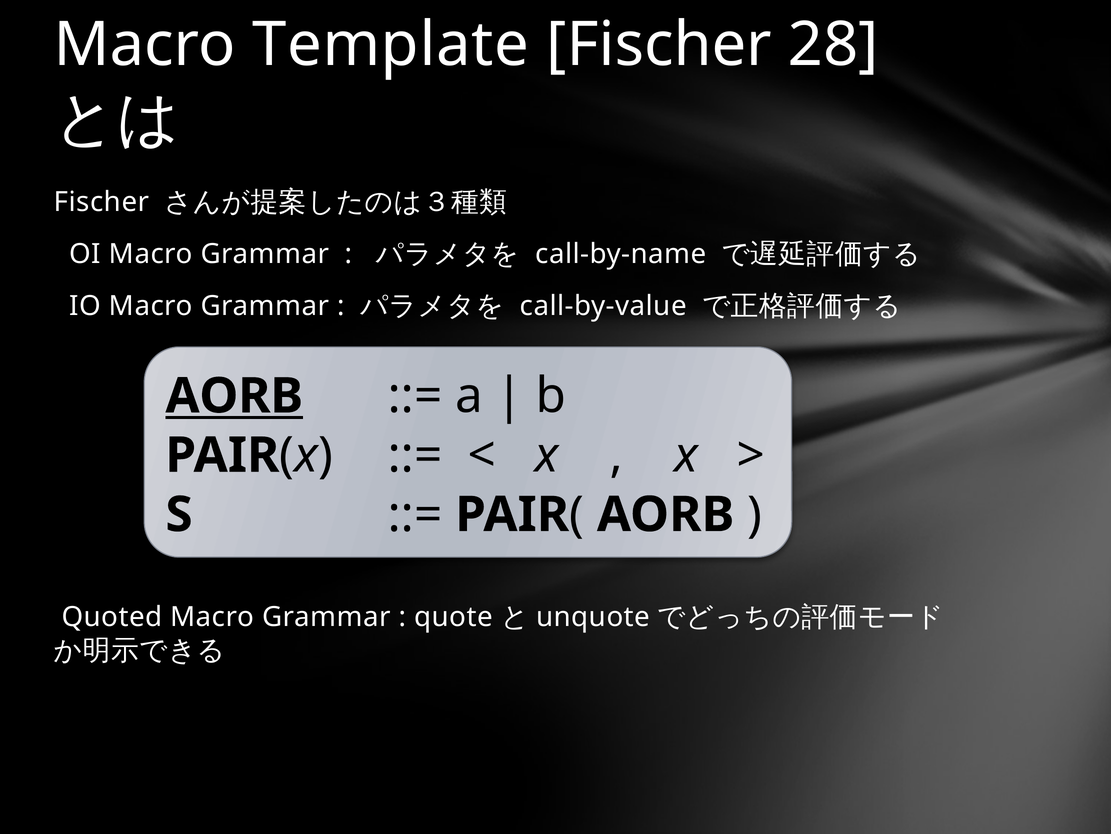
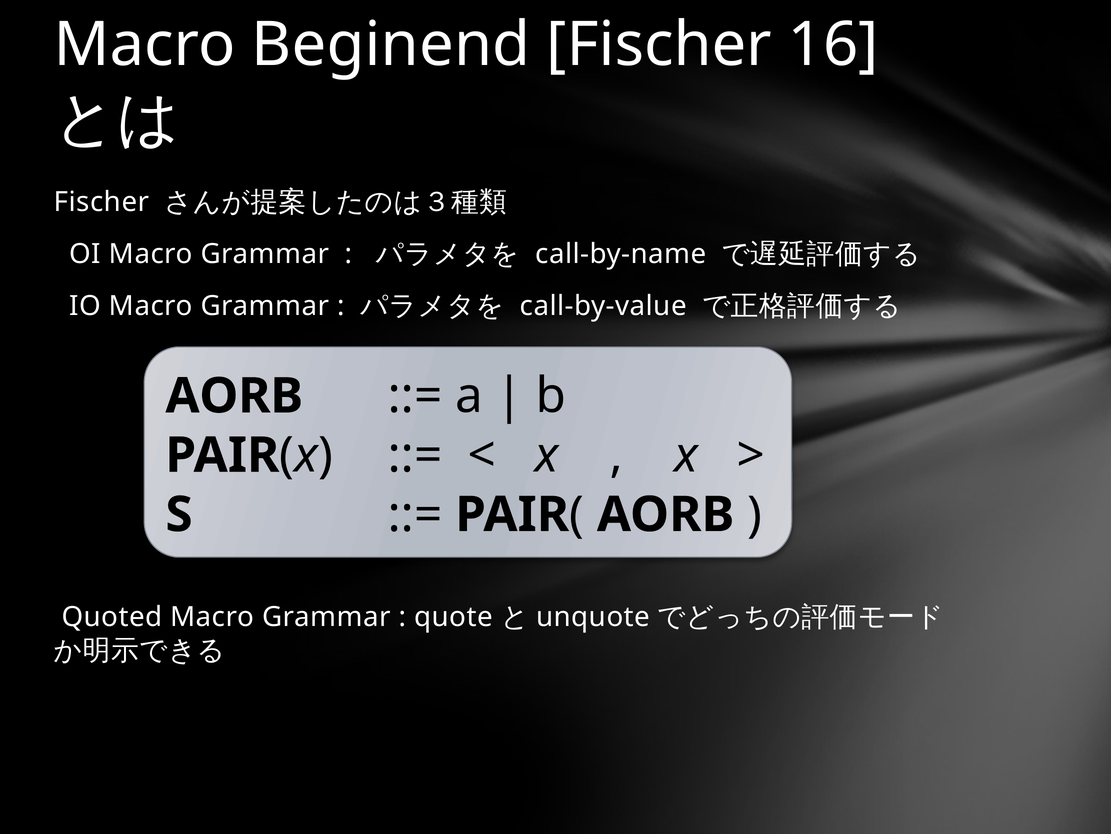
Template: Template -> Beginend (391, 45)
28: 28 -> 16 (833, 45)
AORB underline: present -> none (234, 396)
